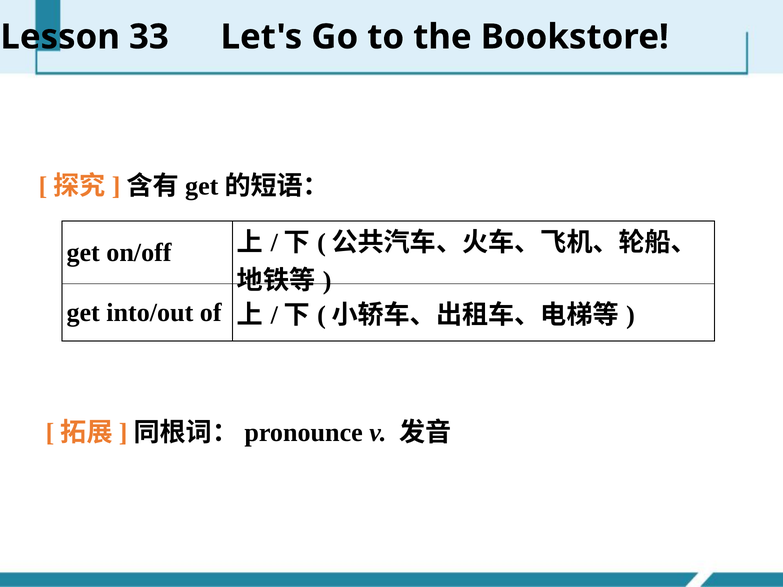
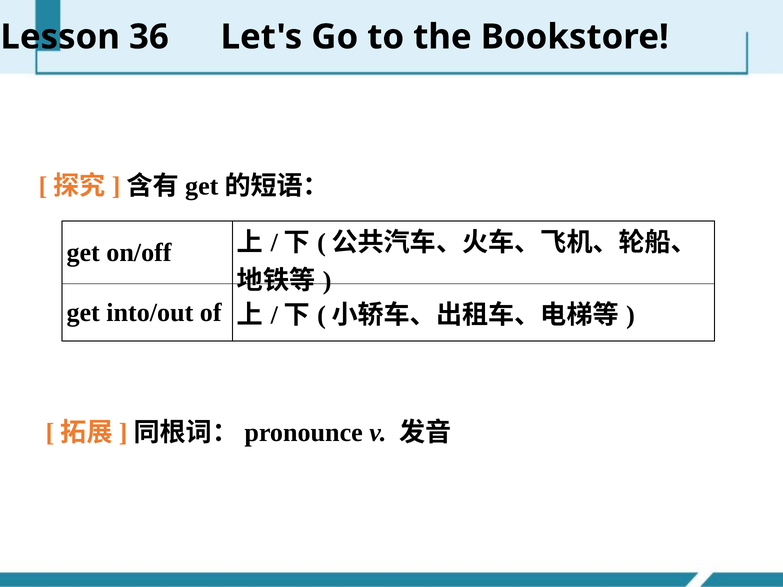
33: 33 -> 36 (149, 37)
